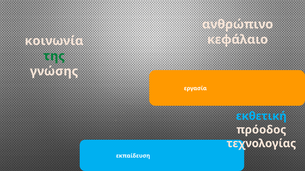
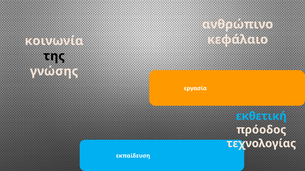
της colour: green -> black (54, 56)
